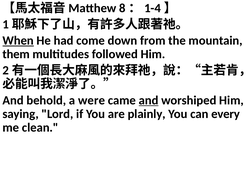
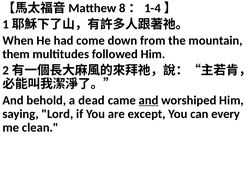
When underline: present -> none (18, 41)
were: were -> dead (91, 100)
plainly: plainly -> except (147, 114)
